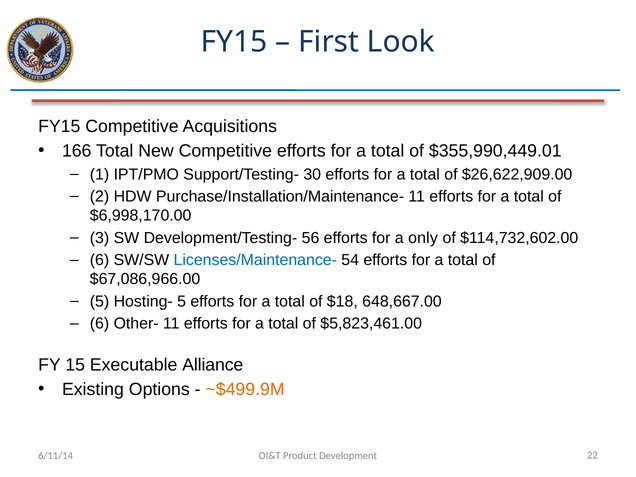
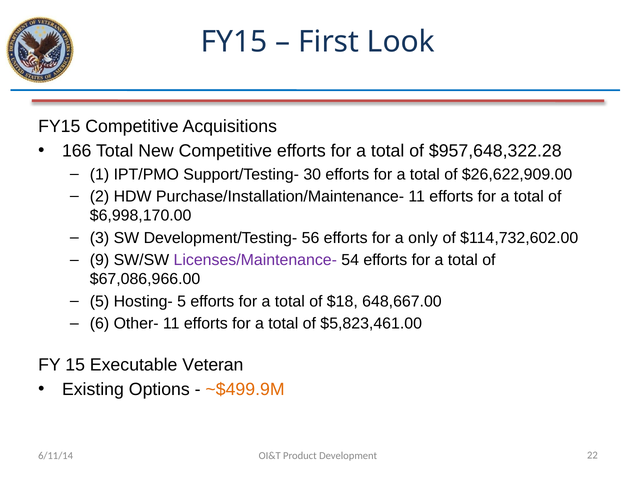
$355,990,449.01: $355,990,449.01 -> $957,648,322.28 (495, 151)
6: 6 -> 9 (100, 260)
Licenses/Maintenance- colour: blue -> purple (255, 260)
Alliance: Alliance -> Veteran (213, 365)
